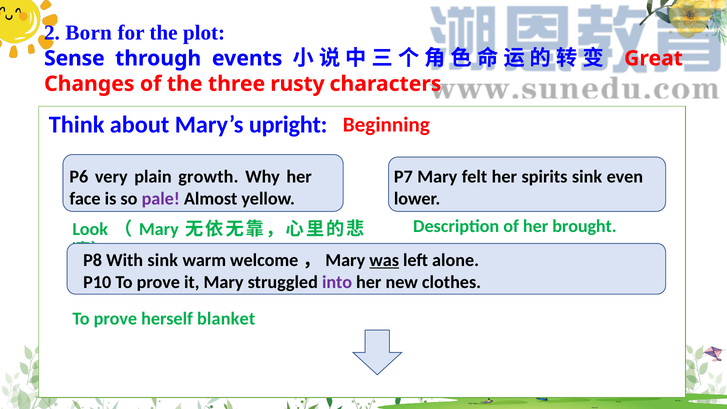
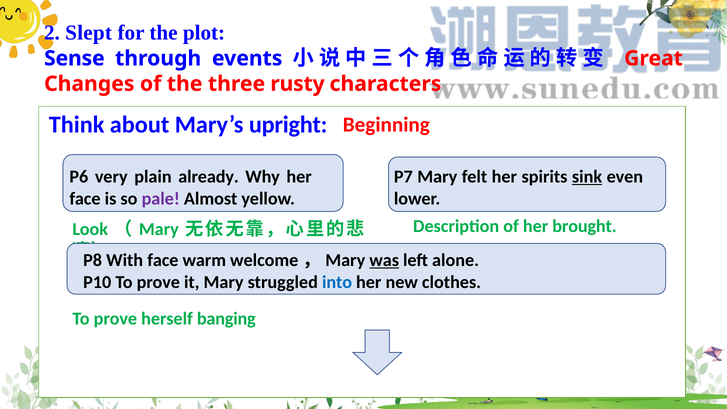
Born: Born -> Slept (89, 33)
sink underline: none -> present (587, 177)
growth: growth -> already (209, 177)
With sink: sink -> face (163, 260)
into colour: purple -> blue (337, 282)
blanket: blanket -> banging (226, 319)
